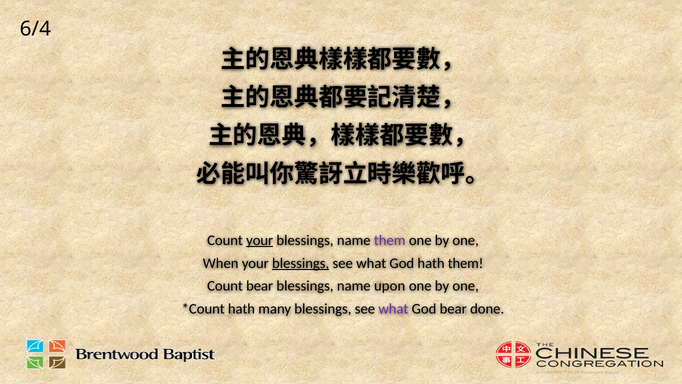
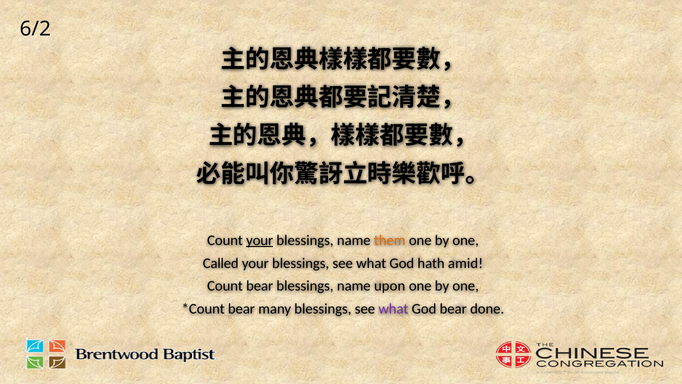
6/4: 6/4 -> 6/2 (35, 29)
them colour: purple -> orange (390, 240)
When: When -> Called (221, 263)
blessings underline: present -> none (301, 263)
hath them: them -> amid (466, 263)
hath: hath -> bear (241, 309)
